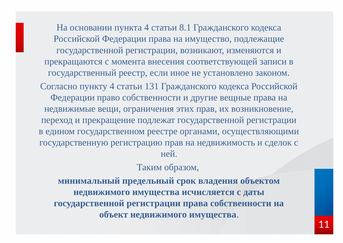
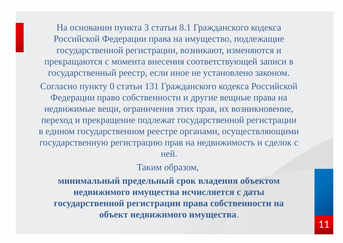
пункта 4: 4 -> 3 (147, 28)
пункту 4: 4 -> 0 (112, 86)
